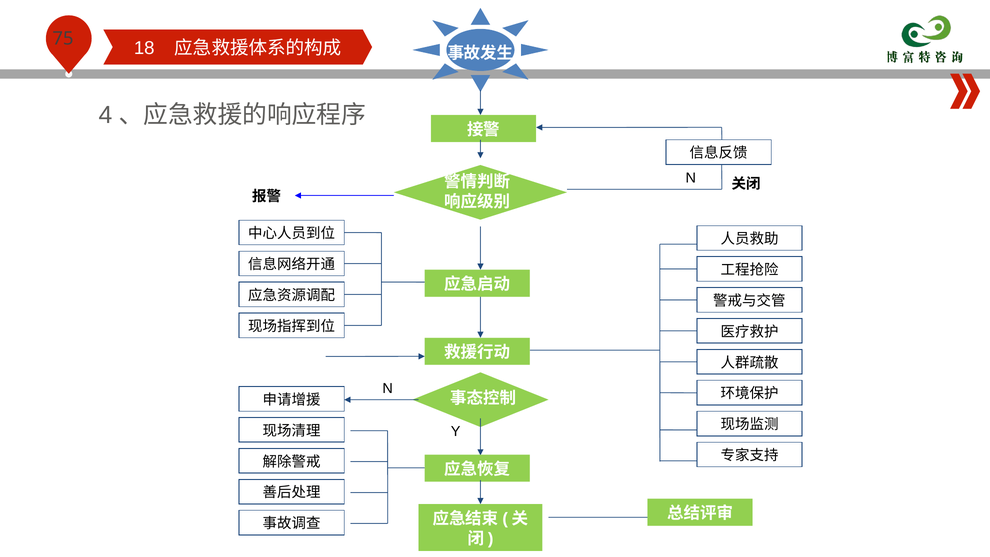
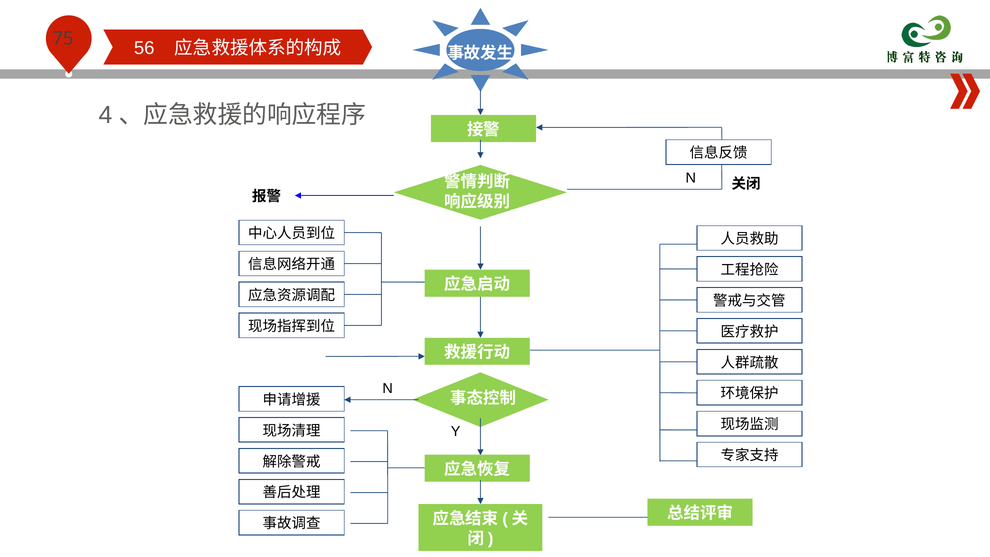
18: 18 -> 56 (144, 48)
